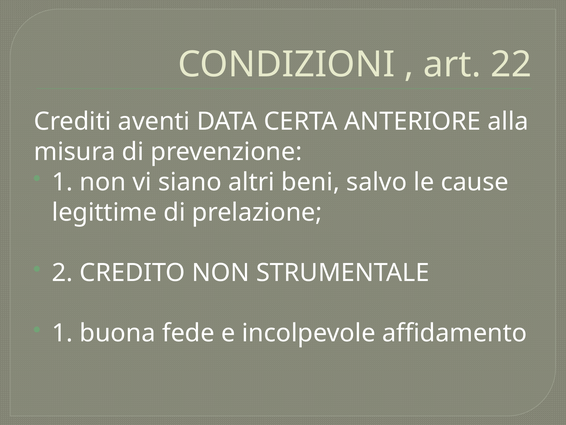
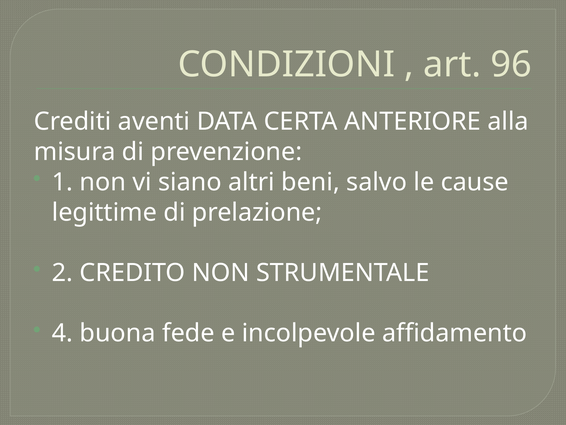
22: 22 -> 96 (511, 64)
1: 1 -> 4 (62, 333)
